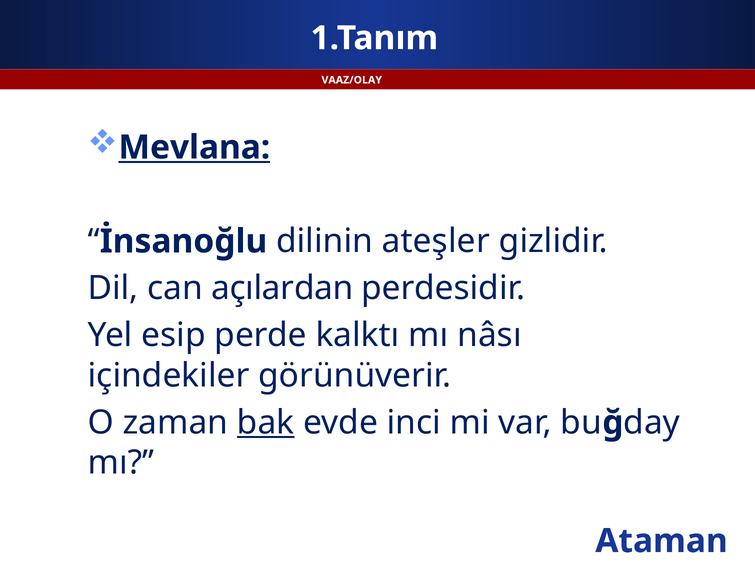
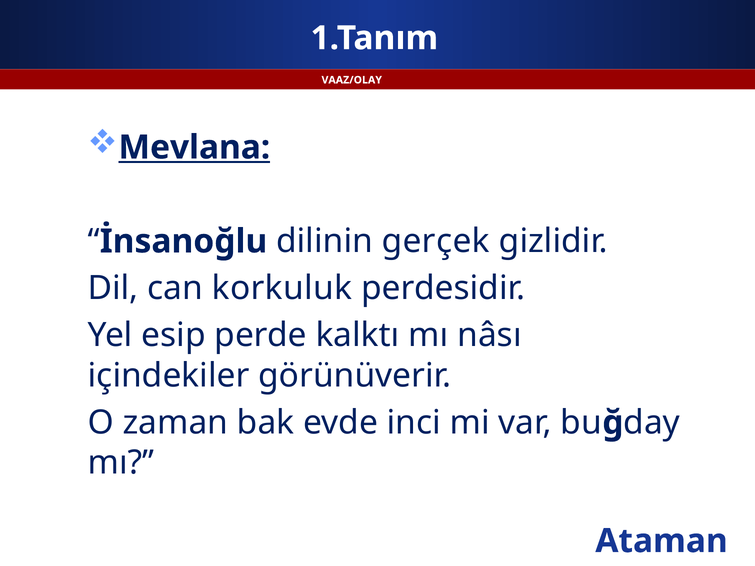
ateşler: ateşler -> gerçek (436, 241)
açılardan: açılardan -> korkuluk (282, 288)
bak underline: present -> none (266, 423)
